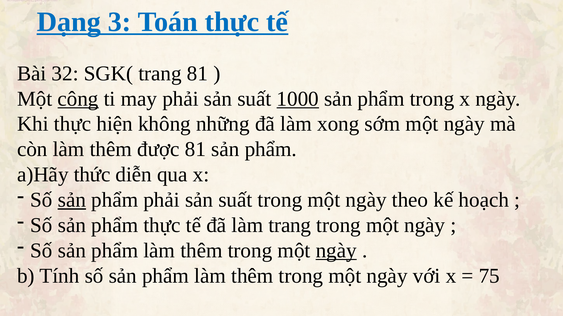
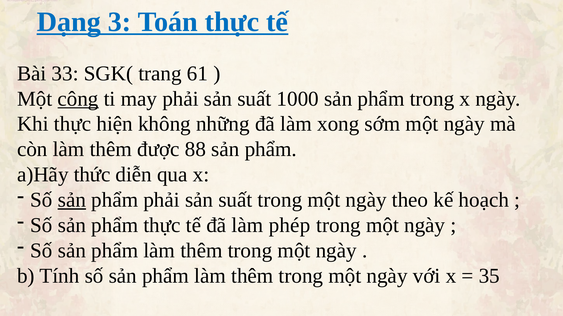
32: 32 -> 33 (65, 74)
trang 81: 81 -> 61 (198, 74)
1000 underline: present -> none (298, 99)
được 81: 81 -> 88 (195, 150)
làm trang: trang -> phép (290, 226)
ngày underline: present -> none (336, 251)
75: 75 -> 35 (489, 276)
